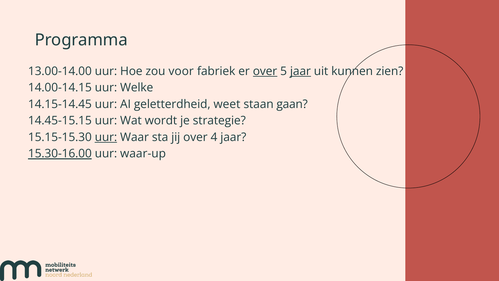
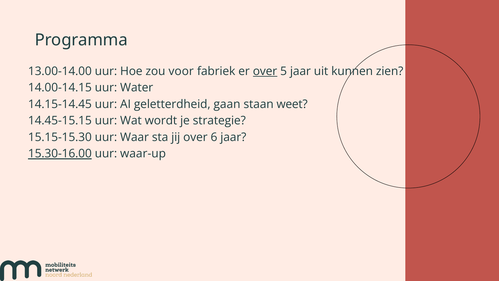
jaar underline: present -> none (300, 71)
Welke: Welke -> Water (137, 88)
weet: weet -> gaan (227, 104)
gaan: gaan -> weet (292, 104)
uur underline: present -> none (106, 137)
4: 4 -> 6 (214, 137)
